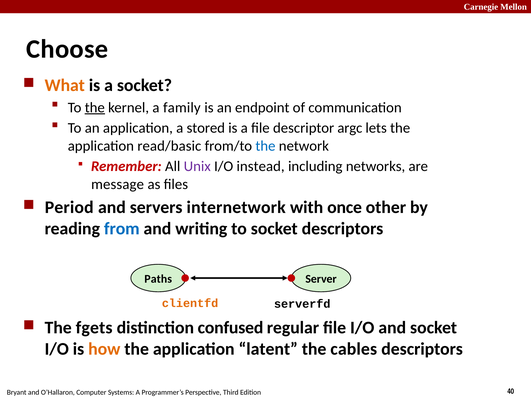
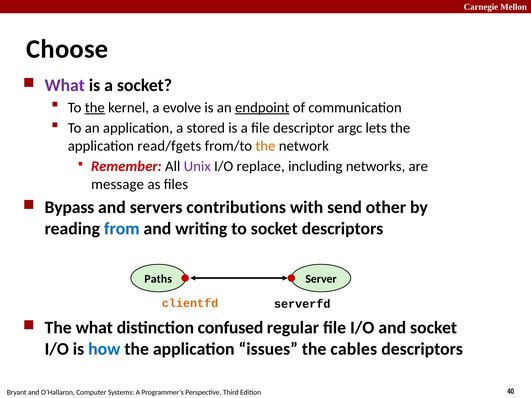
What colour: orange -> purple (65, 85)
family: family -> evolve (182, 108)
endpoint underline: none -> present (262, 108)
read/basic: read/basic -> read/fgets (169, 146)
the colour: blue -> orange (265, 146)
instead: instead -> replace (261, 167)
Period: Period -> Bypass (69, 207)
internetwork: internetwork -> contributions (236, 207)
once: once -> send (345, 207)
The fgets: fgets -> what (94, 328)
how colour: orange -> blue (104, 349)
latent: latent -> issues (268, 349)
